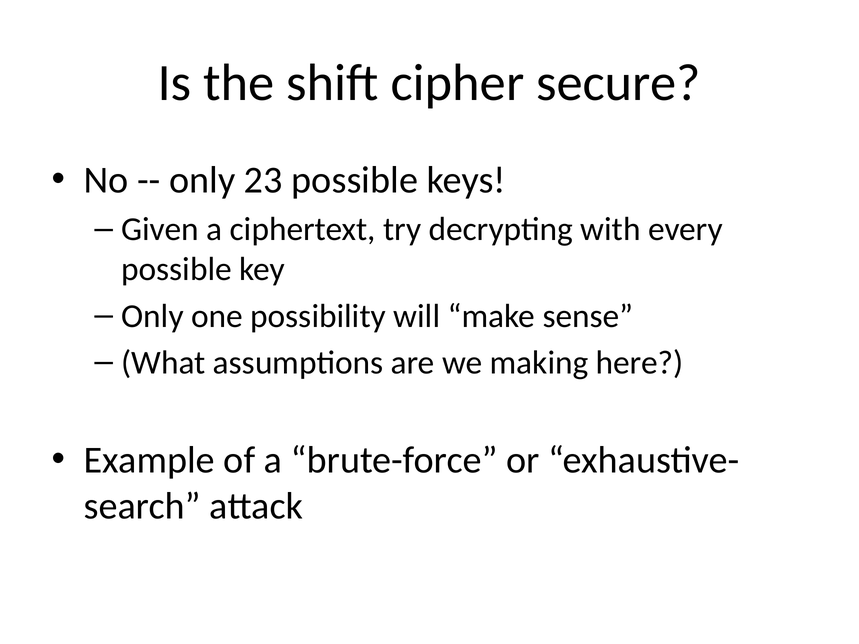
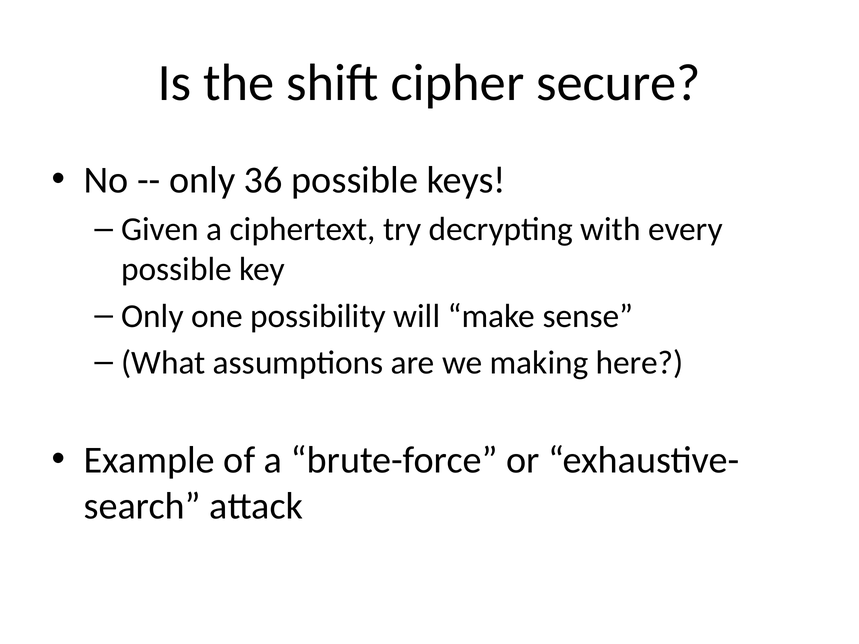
23: 23 -> 36 (263, 180)
